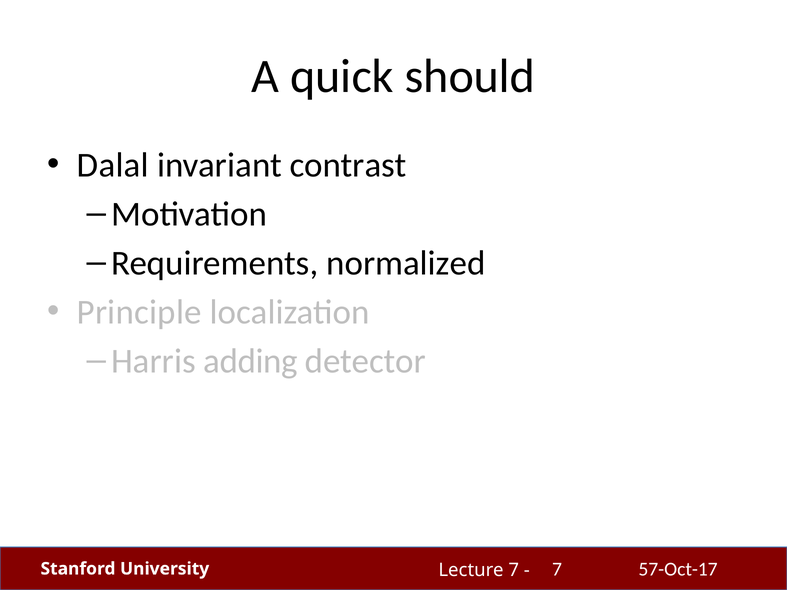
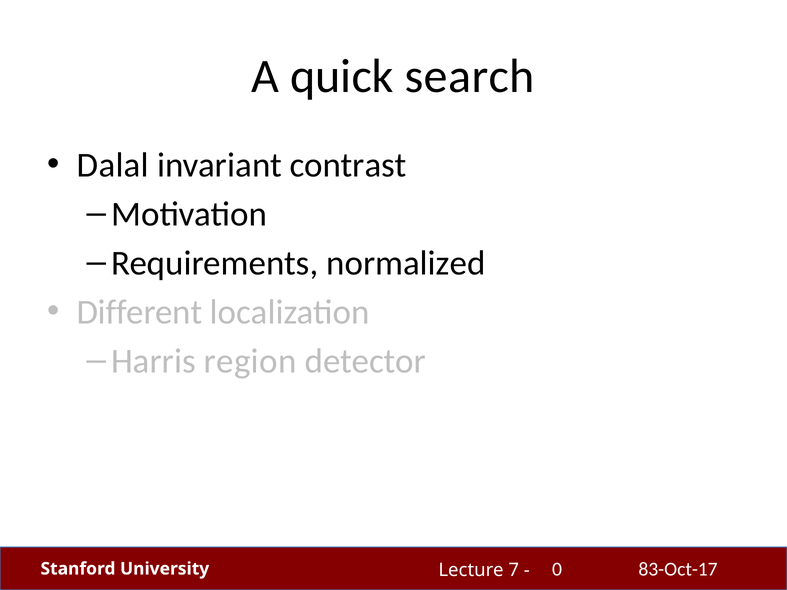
should: should -> search (470, 76)
Principle: Principle -> Different (139, 312)
adding: adding -> region (250, 361)
57-Oct-17: 57-Oct-17 -> 83-Oct-17 (678, 569)
7: 7 -> 0 (557, 569)
